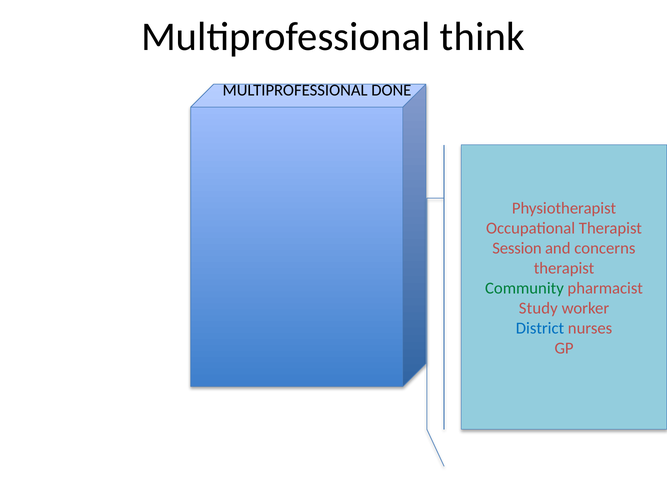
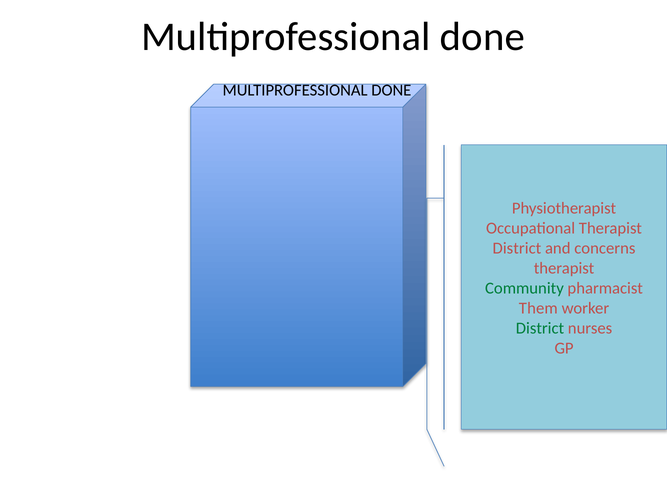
think: think -> done (482, 37)
Session: Session -> District (517, 248)
Study: Study -> Them (538, 308)
District colour: blue -> green (540, 328)
